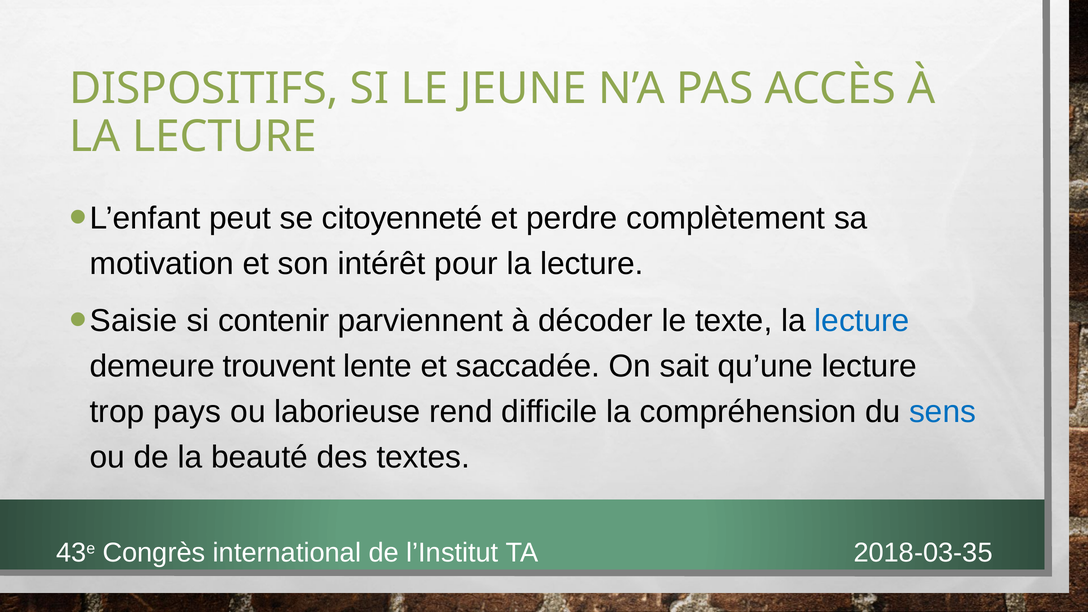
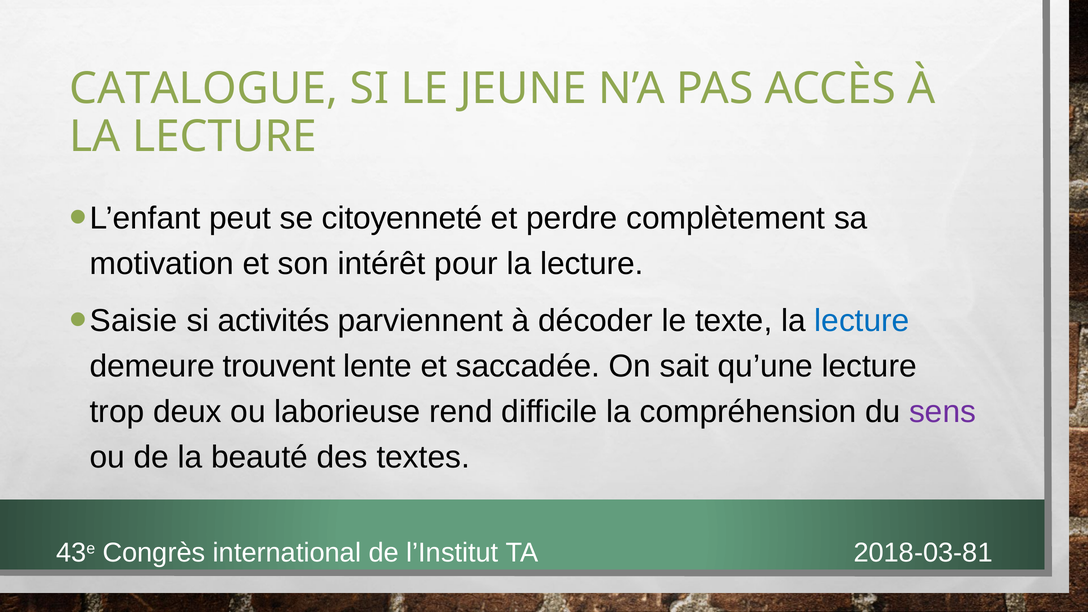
DISPOSITIFS: DISPOSITIFS -> CATALOGUE (204, 89)
contenir: contenir -> activités (274, 321)
pays: pays -> deux (187, 412)
sens colour: blue -> purple (943, 412)
2018-03-35: 2018-03-35 -> 2018-03-81 (923, 553)
